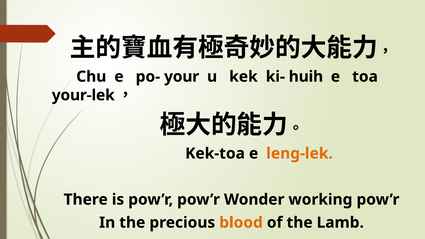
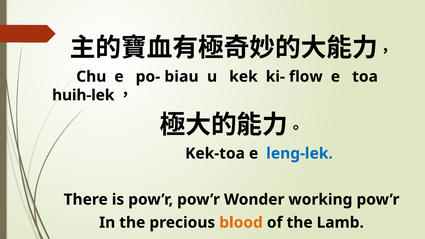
your: your -> biau (182, 77)
huih: huih -> flow (306, 77)
your-lek: your-lek -> huih-lek (83, 95)
leng-lek colour: orange -> blue (300, 153)
